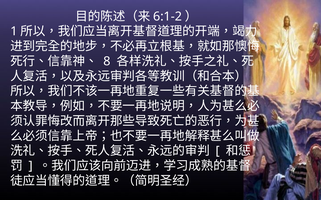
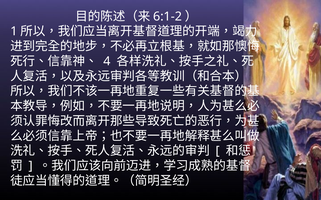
8: 8 -> 4 (107, 61)
